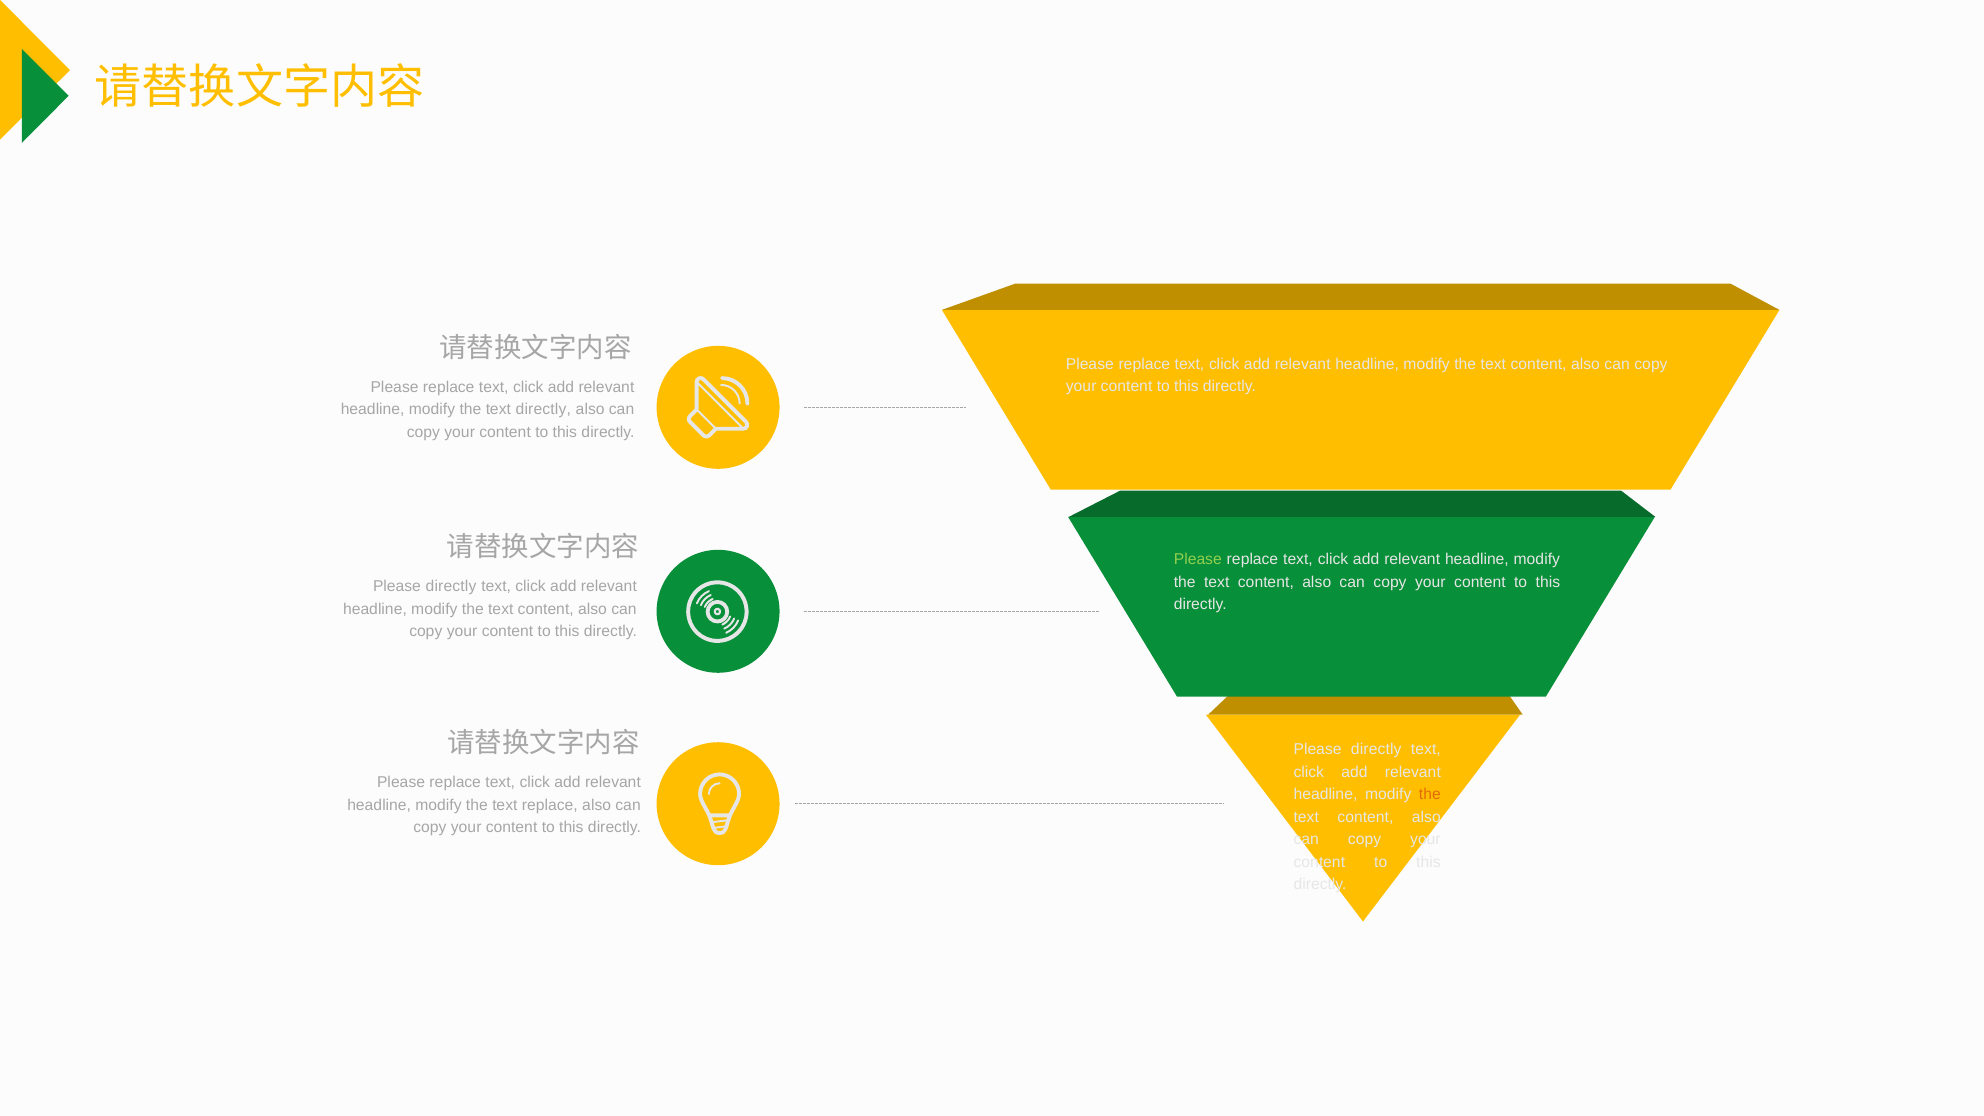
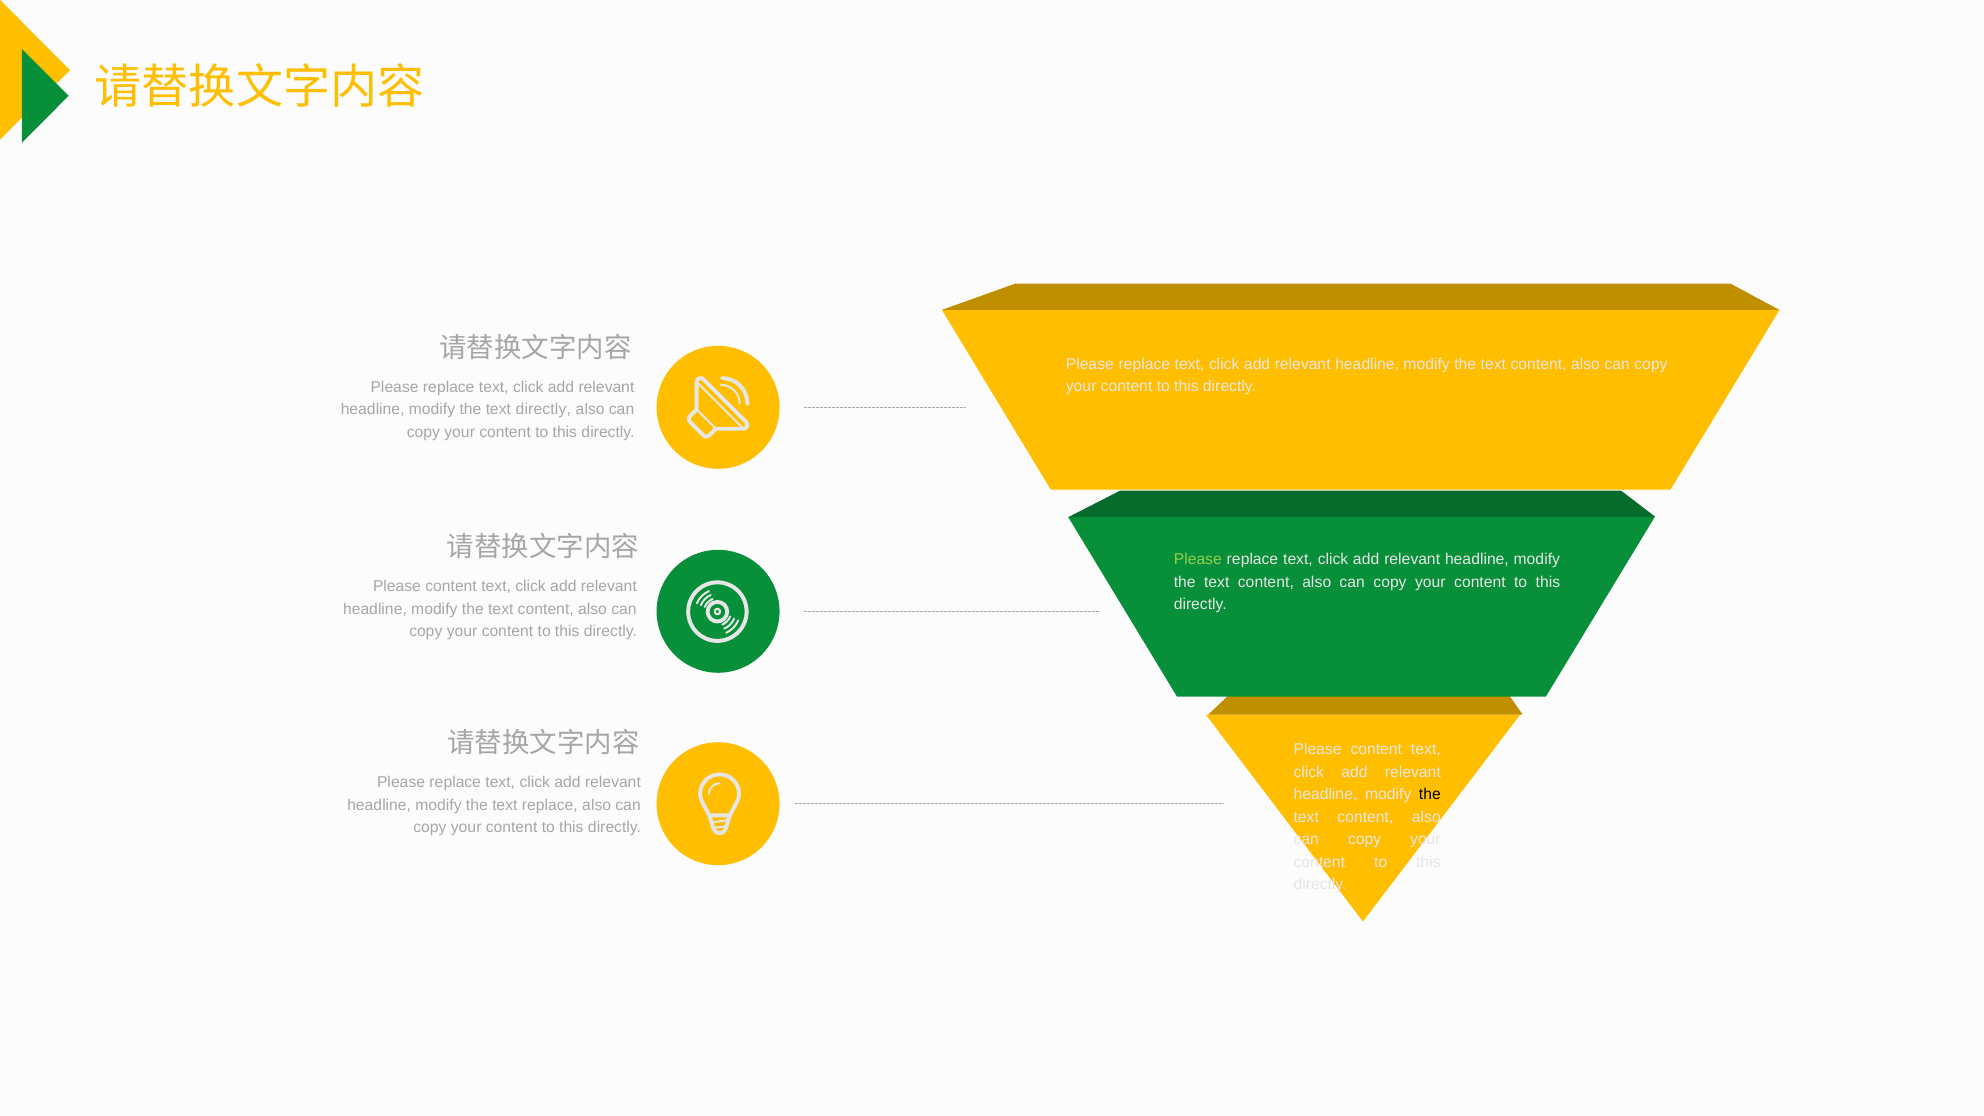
directly: directly -> content (451, 586)
directly: directly -> content (1376, 749)
the colour: orange -> black (1430, 794)
